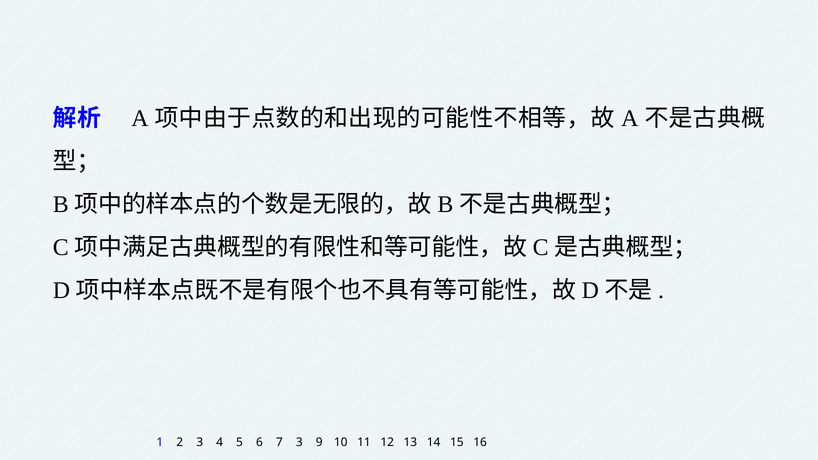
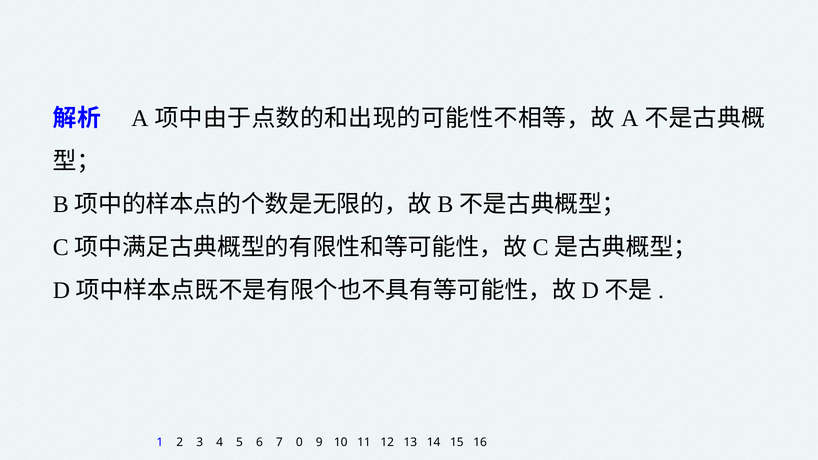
7 3: 3 -> 0 (299, 442)
